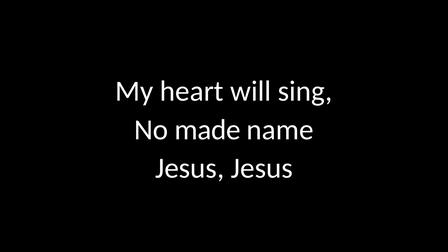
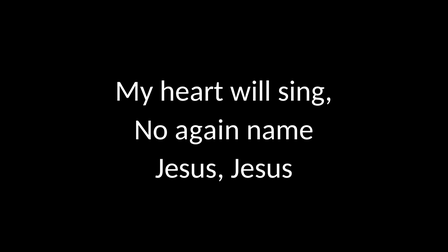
made: made -> again (207, 130)
